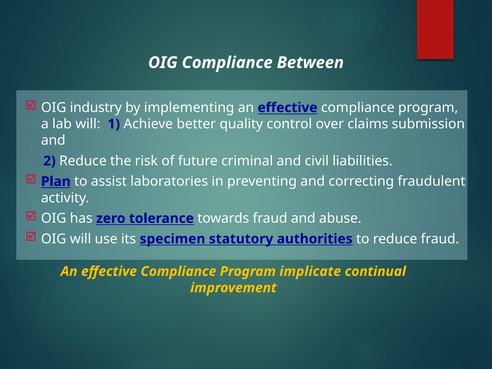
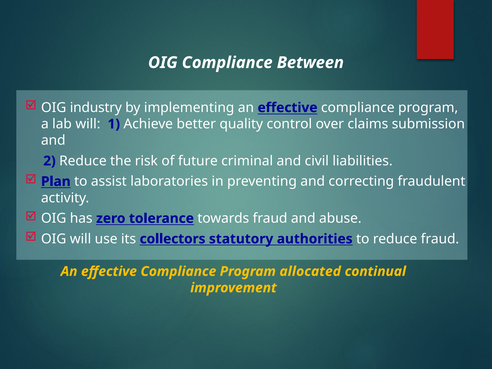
specimen: specimen -> collectors (173, 239)
implicate: implicate -> allocated (310, 271)
